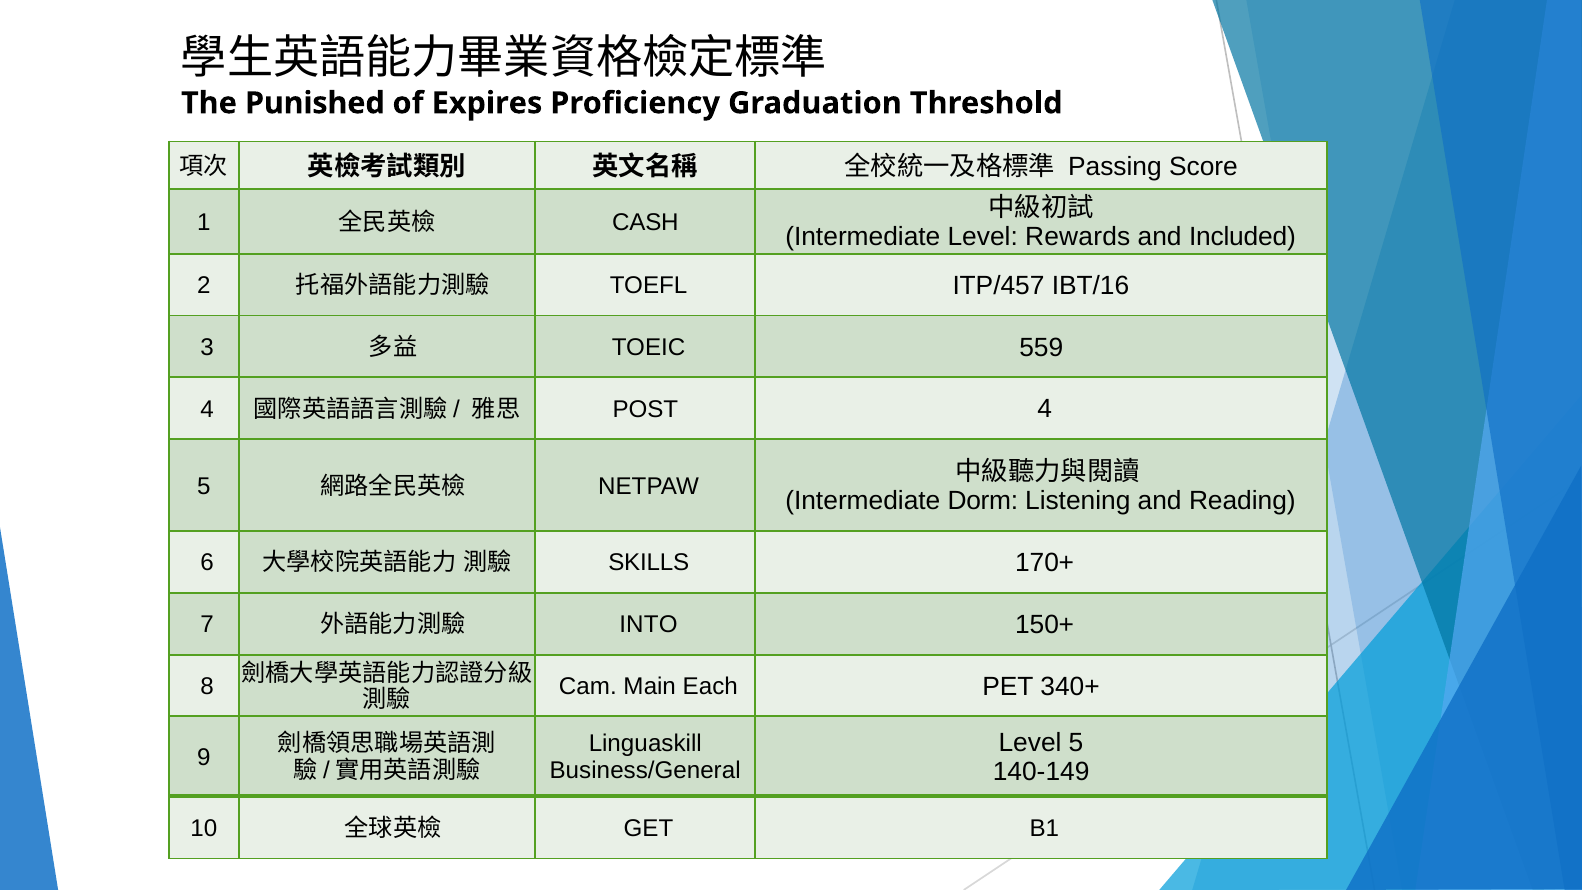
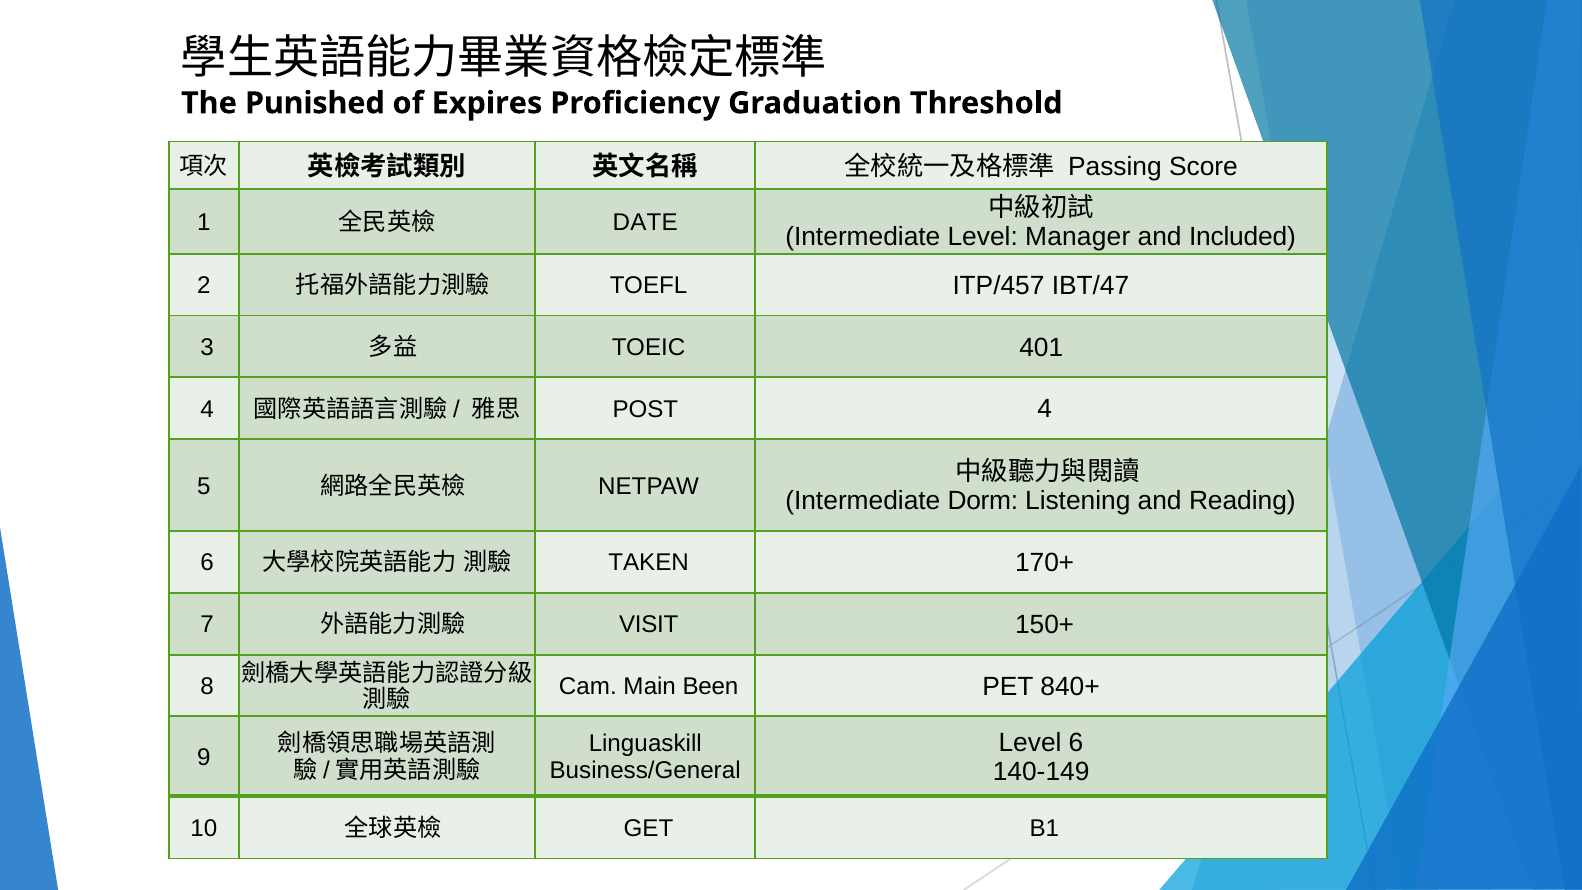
CASH: CASH -> DATE (645, 222)
Rewards: Rewards -> Manager (1078, 237)
IBT/16: IBT/16 -> IBT/47 (1091, 286)
559: 559 -> 401 (1041, 347)
SKILLS: SKILLS -> TAKEN (649, 563)
INTO: INTO -> VISIT (649, 625)
Each: Each -> Been (710, 686)
340+: 340+ -> 840+ (1070, 687)
Level 5: 5 -> 6 (1076, 742)
